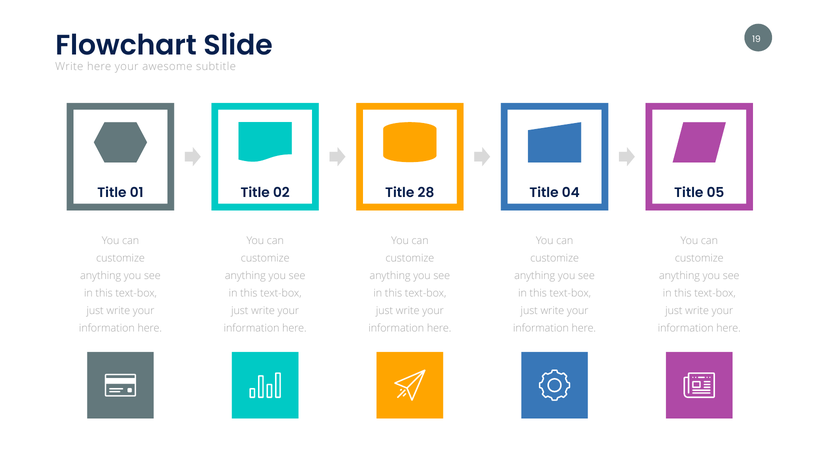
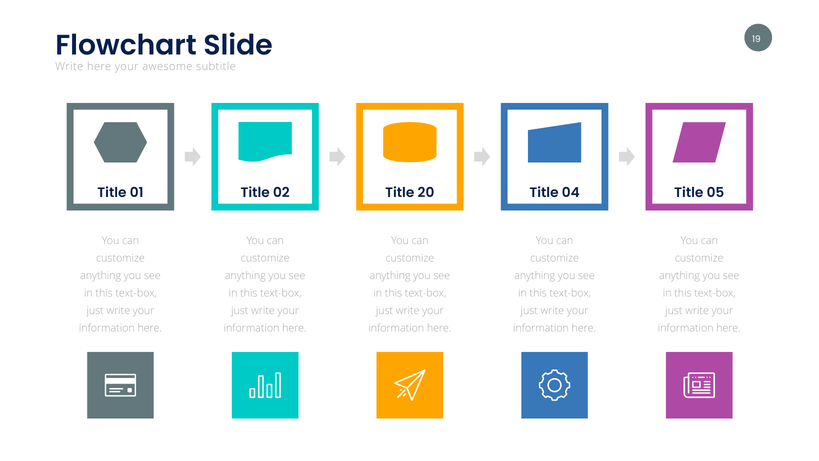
28: 28 -> 20 (426, 192)
